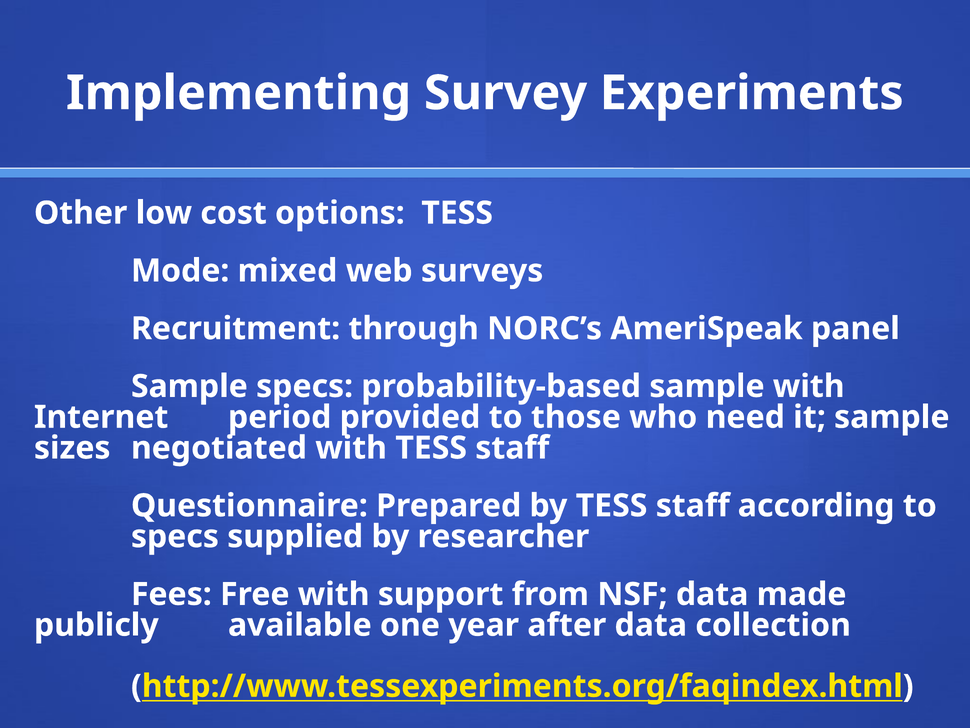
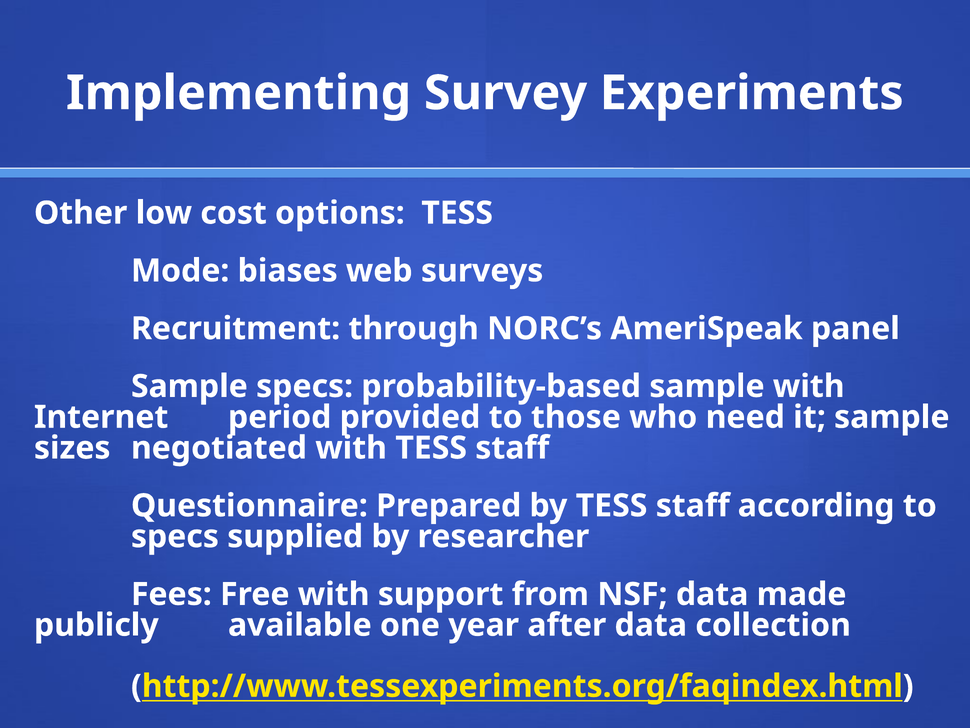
mixed: mixed -> biases (288, 271)
